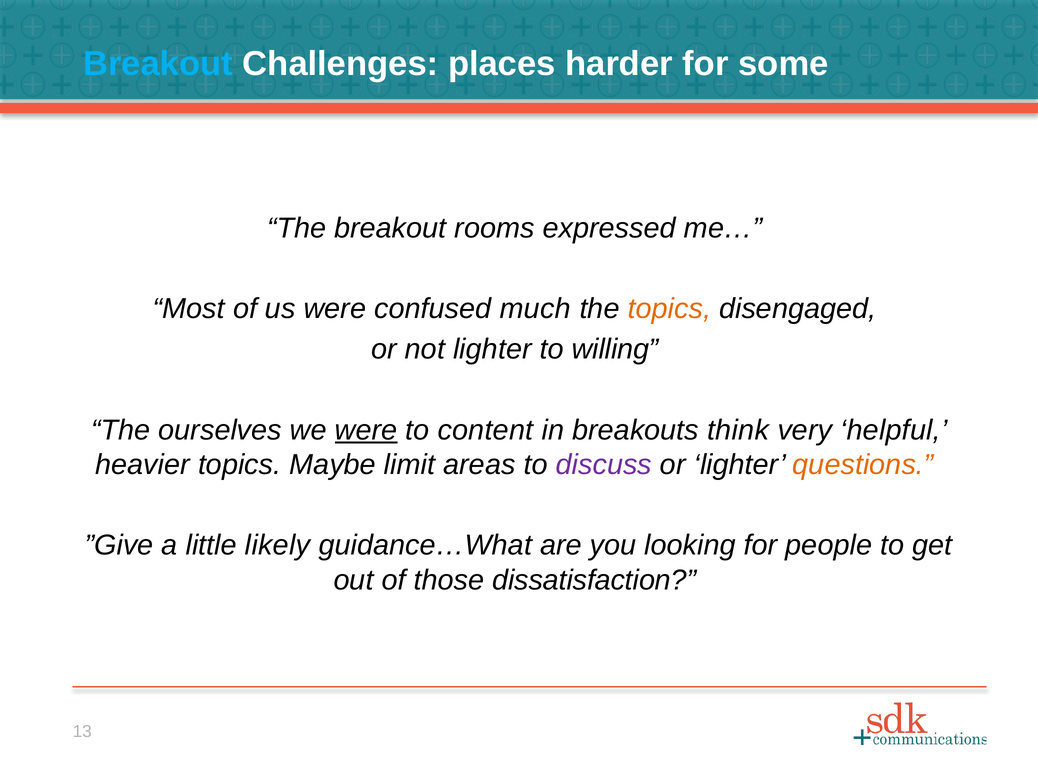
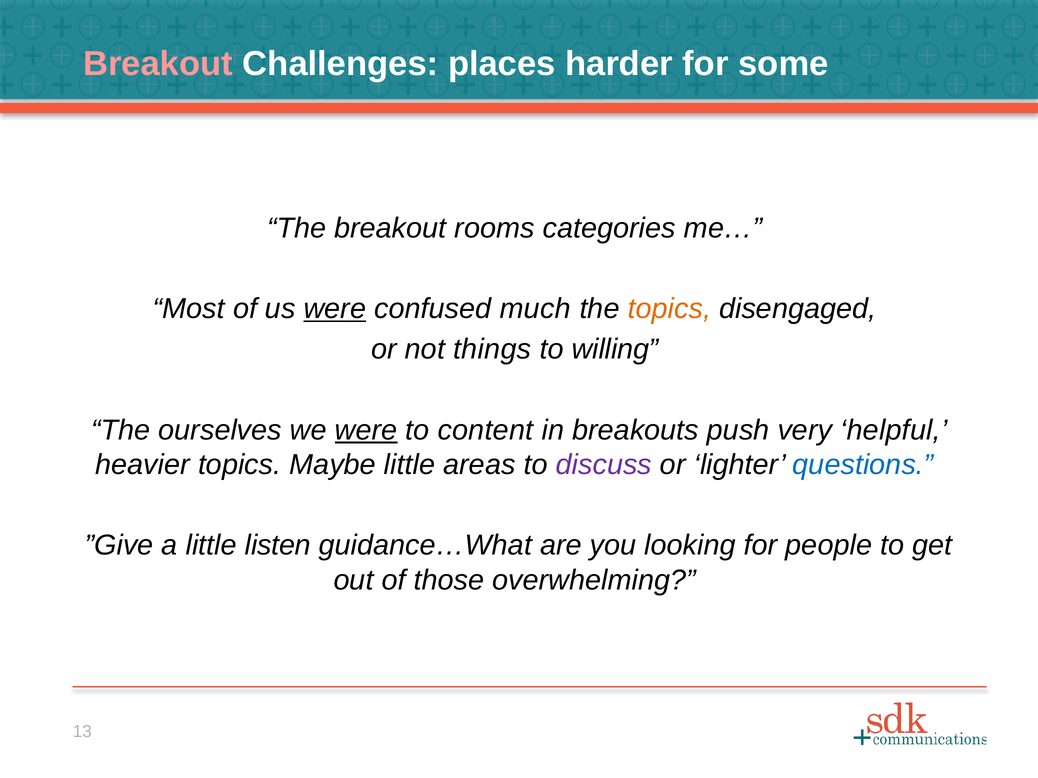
Breakout colour: light blue -> pink (158, 64)
expressed: expressed -> categories (609, 228)
were underline: none -> present (335, 309)
not lighter: lighter -> things (492, 349)
think: think -> push (738, 430)
Maybe limit: limit -> little (410, 465)
questions colour: orange -> blue (863, 465)
likely: likely -> listen (278, 546)
dissatisfaction: dissatisfaction -> overwhelming (594, 580)
